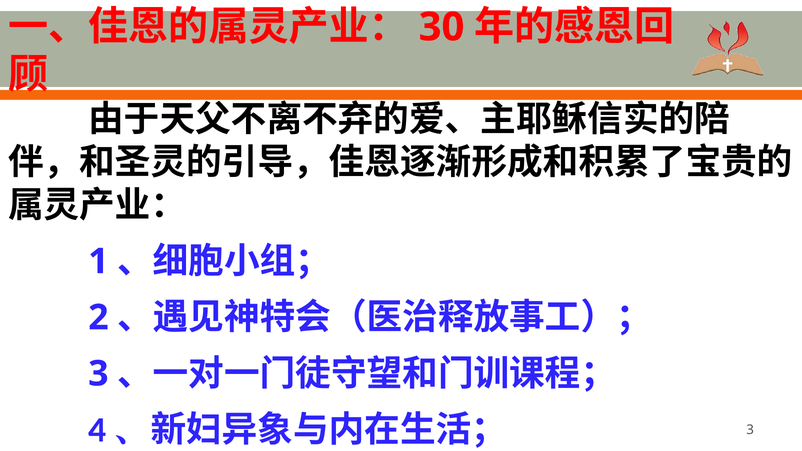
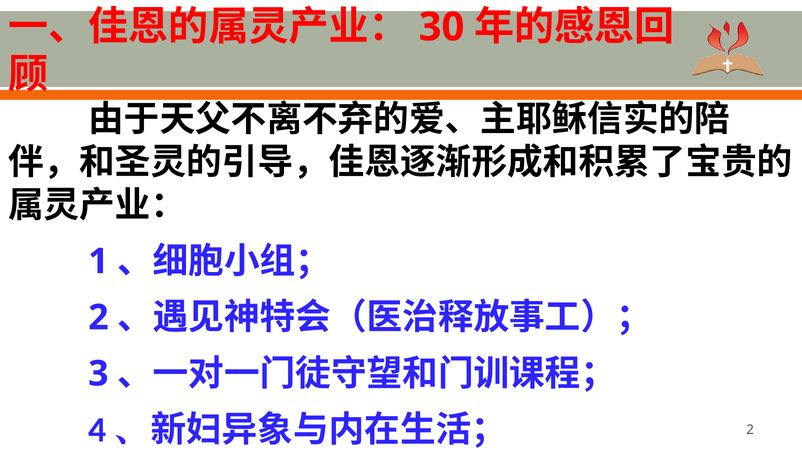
3: 3 -> 2 (750, 430)
